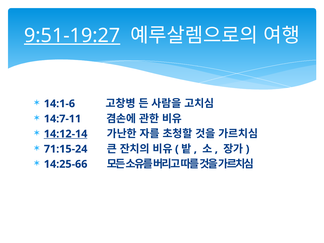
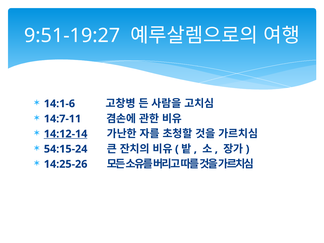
9:51-19:27 underline: present -> none (72, 36)
71:15-24: 71:15-24 -> 54:15-24 (66, 149)
14:25-66: 14:25-66 -> 14:25-26 (66, 164)
